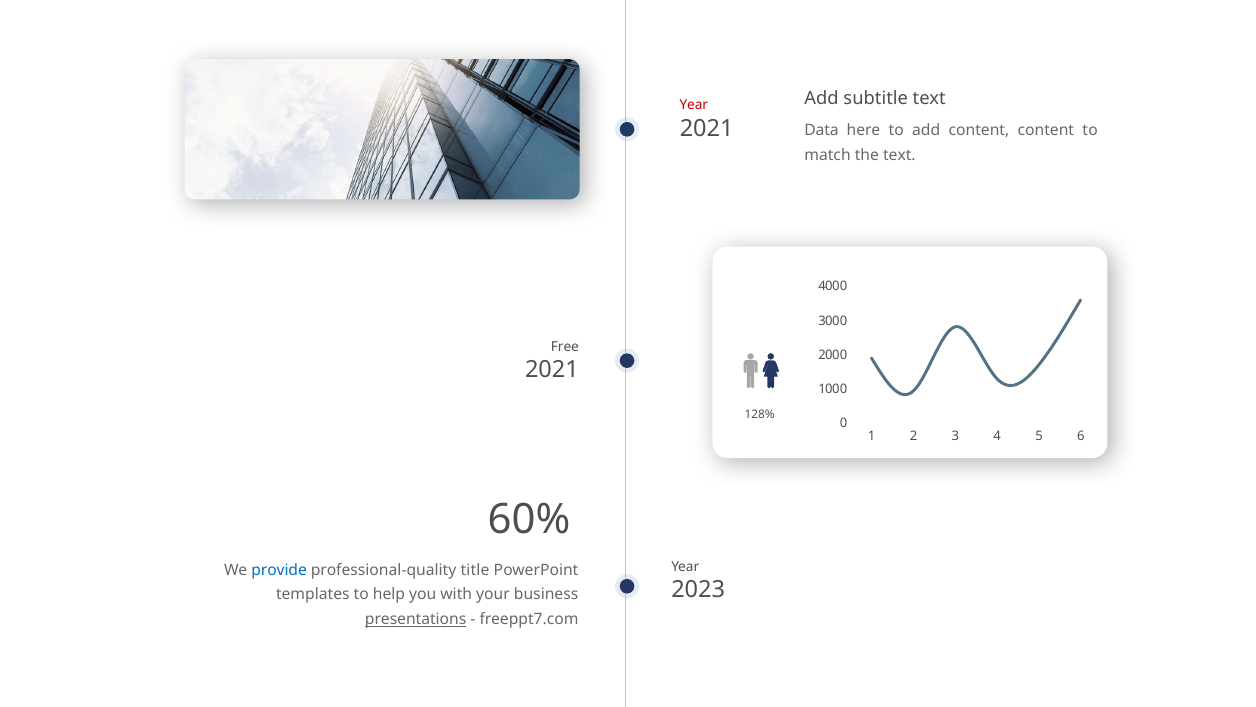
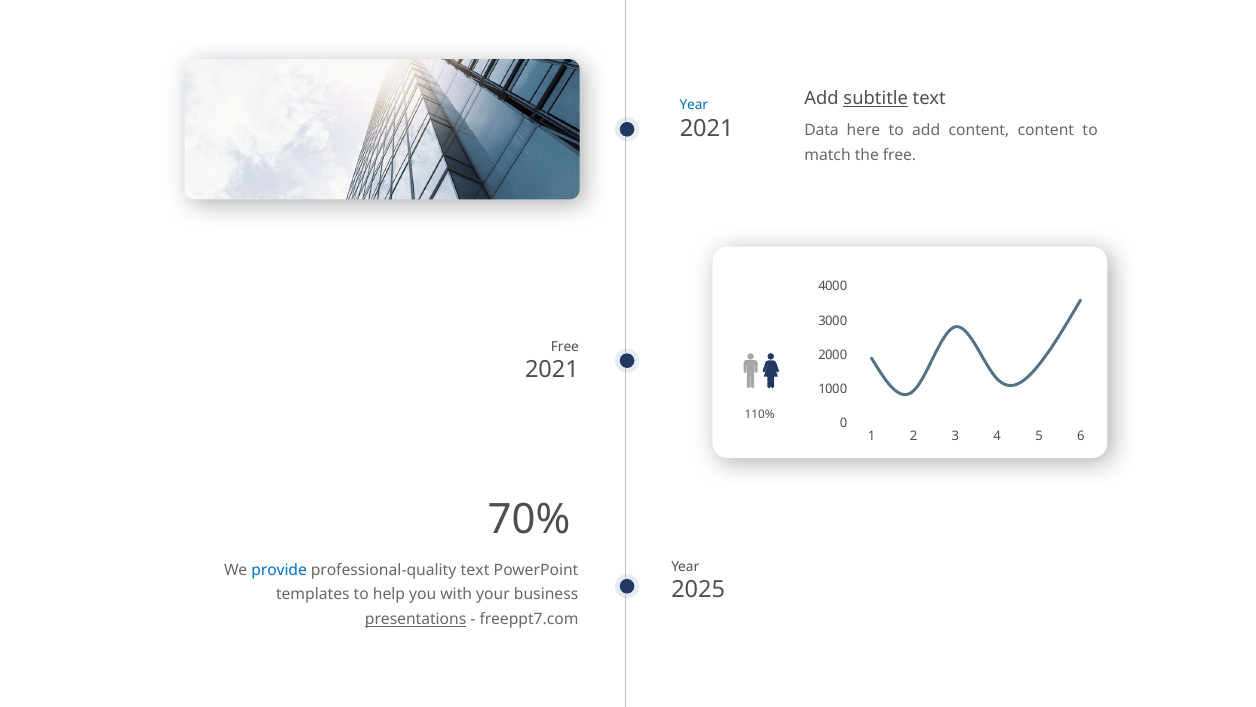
subtitle underline: none -> present (876, 99)
Year colour: red -> blue (694, 105)
the text: text -> free (899, 155)
128%: 128% -> 110% (760, 414)
60%: 60% -> 70% (529, 520)
professional-quality title: title -> text (475, 570)
2023: 2023 -> 2025 (698, 589)
